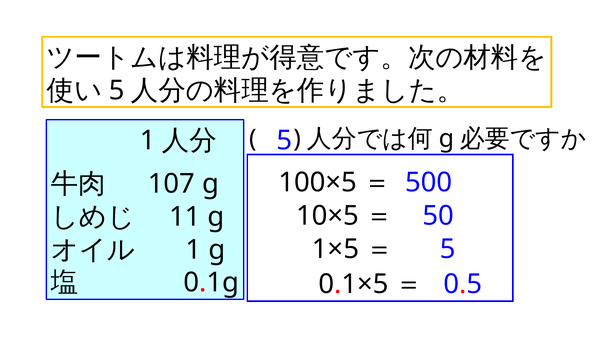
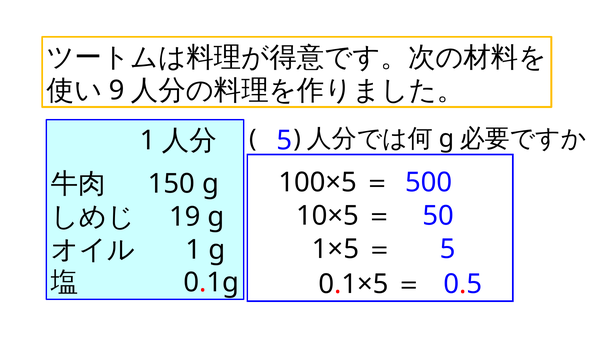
5: 5 -> 9 (117, 90)
107: 107 -> 150 (171, 184)
11: 11 -> 19 (185, 217)
